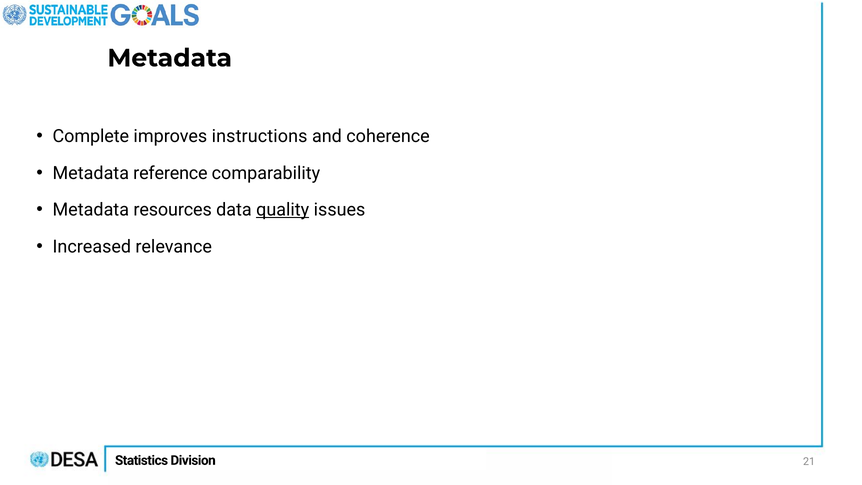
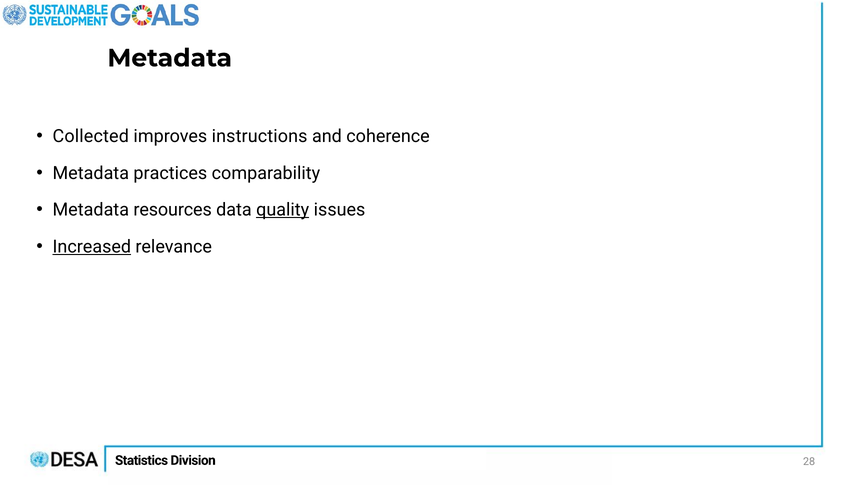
Complete: Complete -> Collected (91, 137)
reference: reference -> practices (170, 173)
Increased underline: none -> present (92, 247)
21: 21 -> 28 (809, 461)
